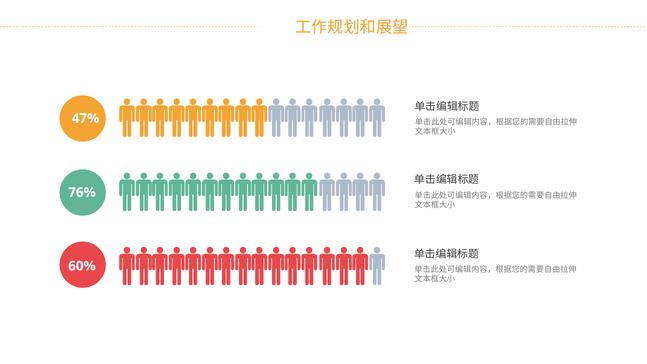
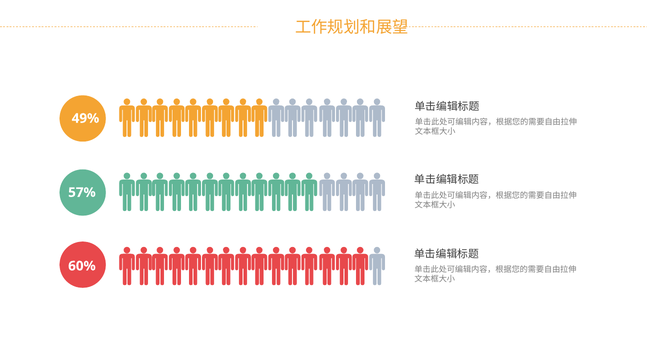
47%: 47% -> 49% (85, 118)
76%: 76% -> 57% (82, 192)
